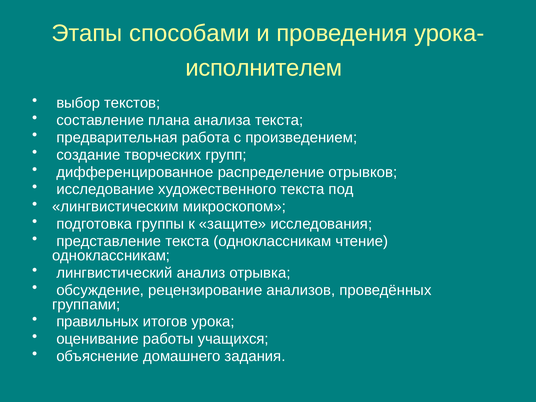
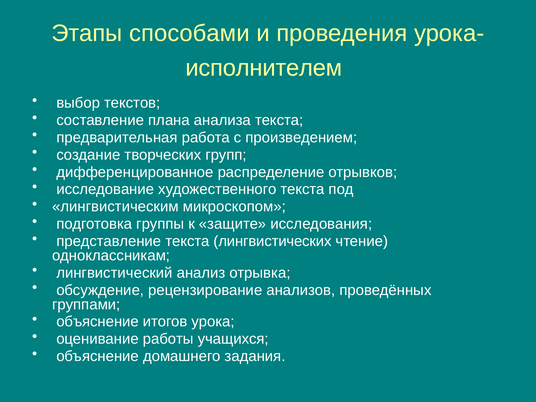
текста одноклассникам: одноклассникам -> лингвистических (273, 241)
правильных: правильных -> объяснение (98, 322)
